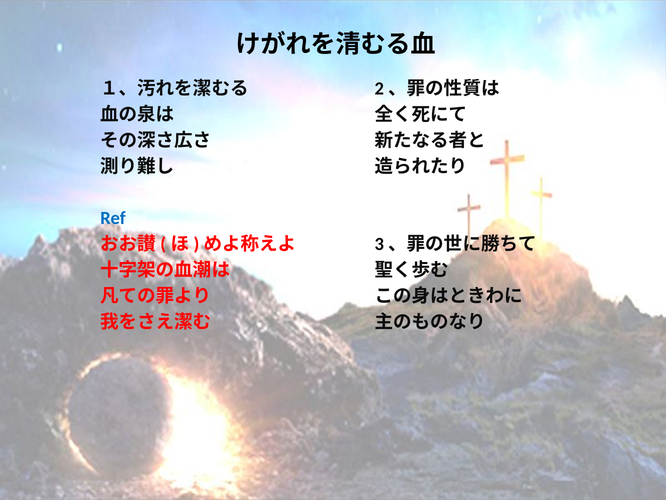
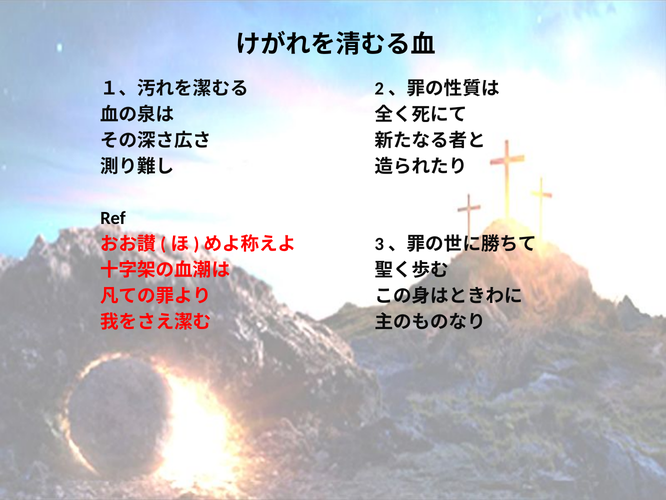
Ref colour: blue -> black (113, 218)
